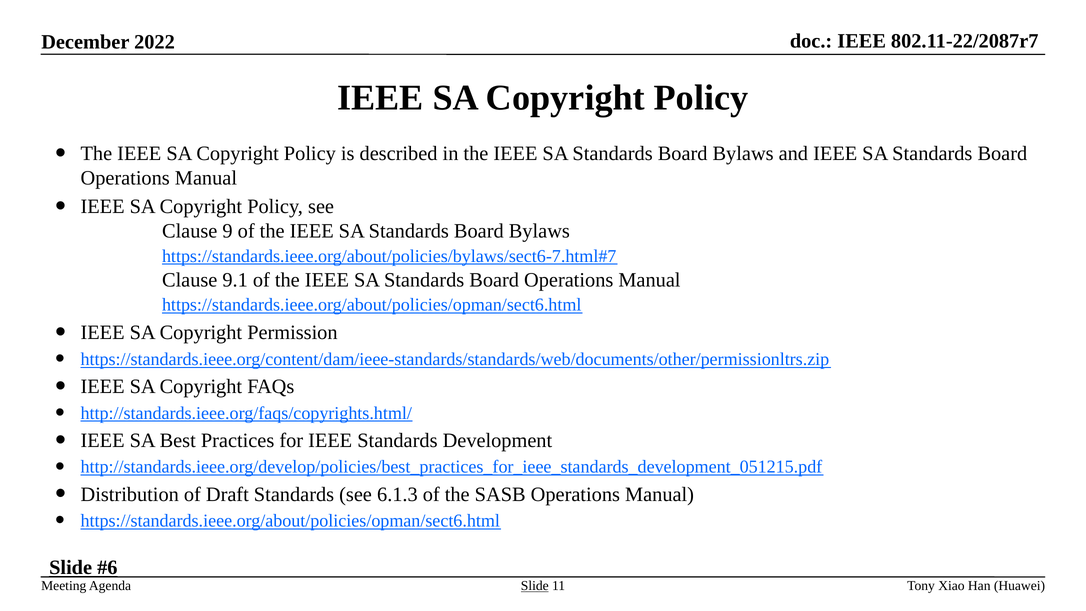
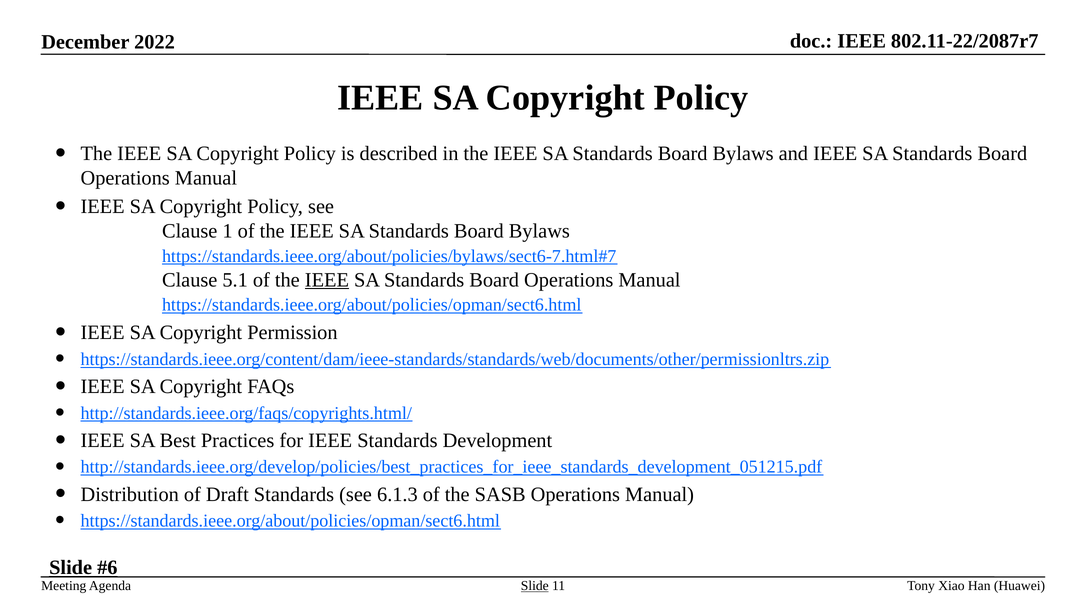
9: 9 -> 1 (228, 231)
9.1: 9.1 -> 5.1 (235, 280)
IEEE underline: none -> present (327, 280)
